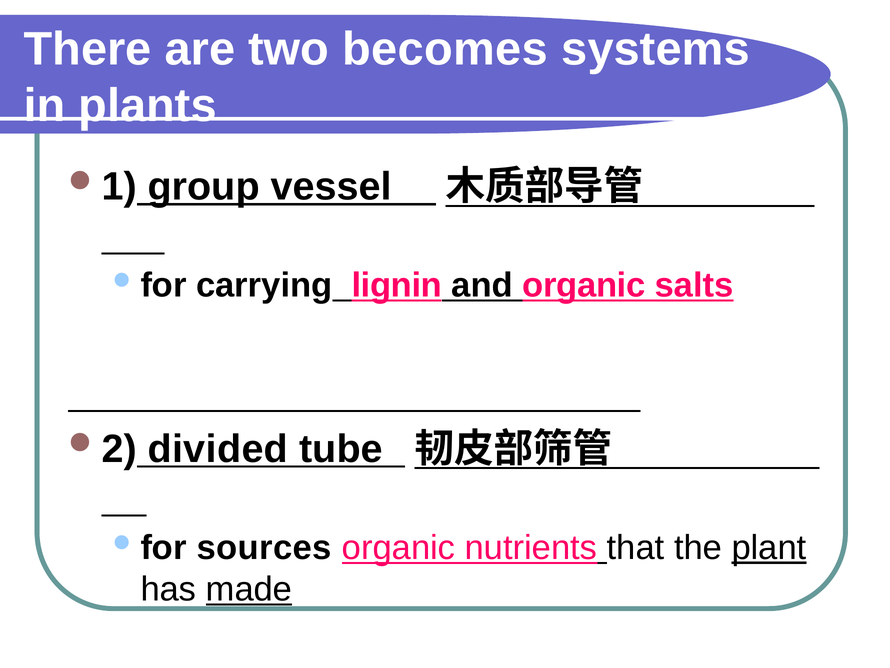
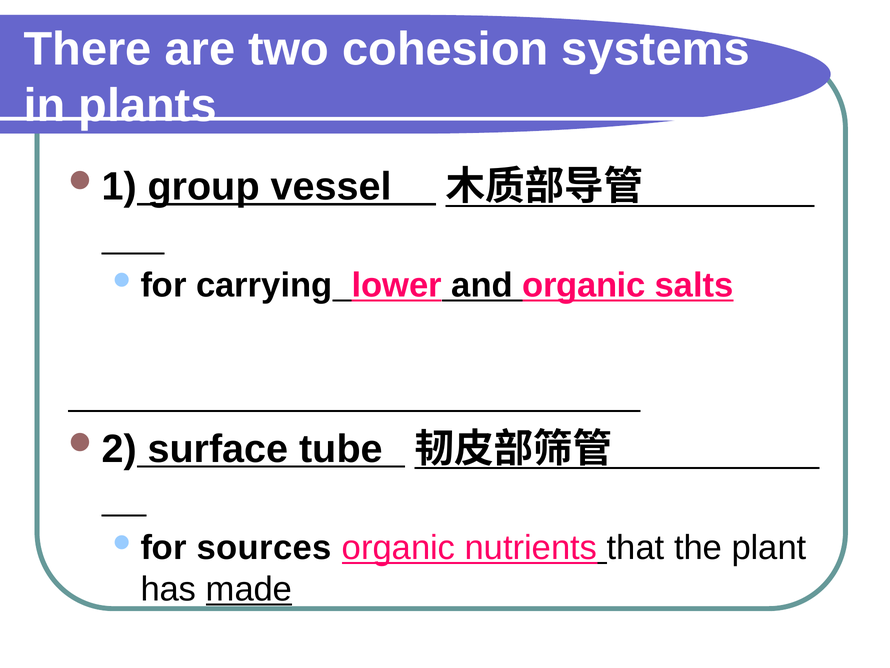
becomes: becomes -> cohesion (445, 49)
lignin: lignin -> lower (397, 285)
divided: divided -> surface (218, 449)
plant underline: present -> none (769, 547)
